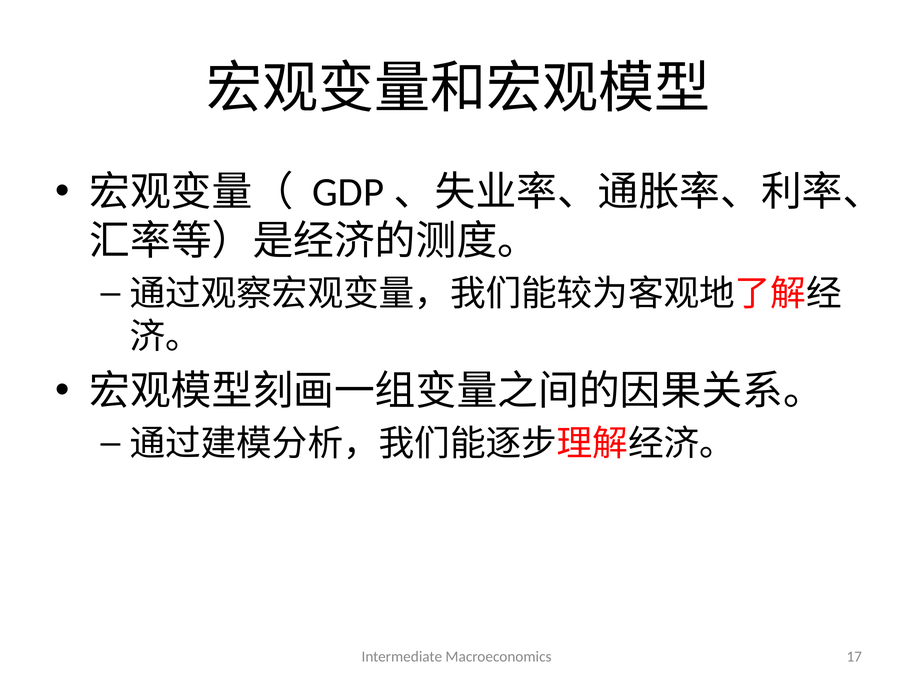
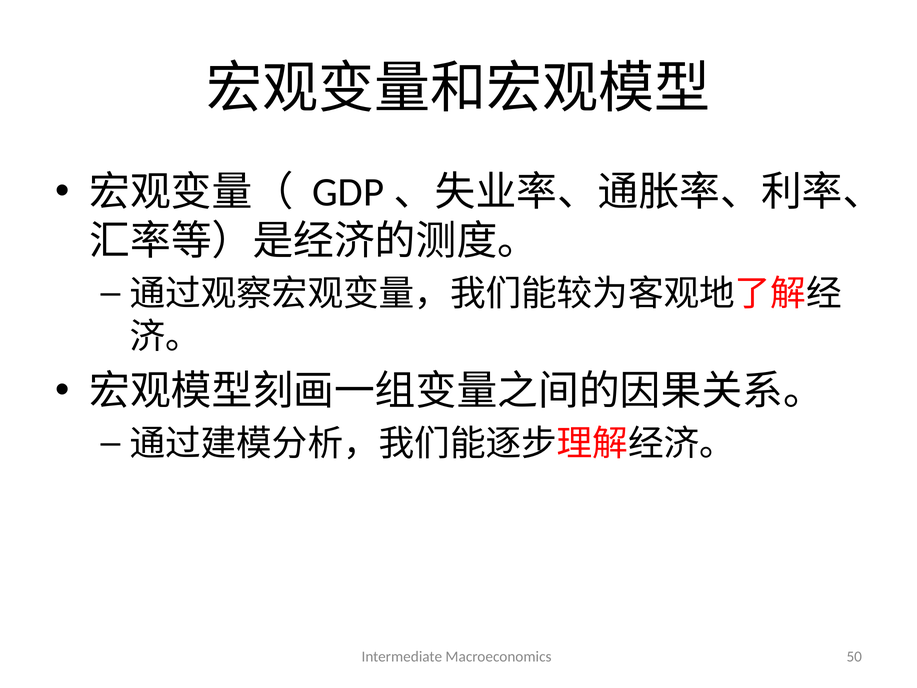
17: 17 -> 50 (854, 657)
